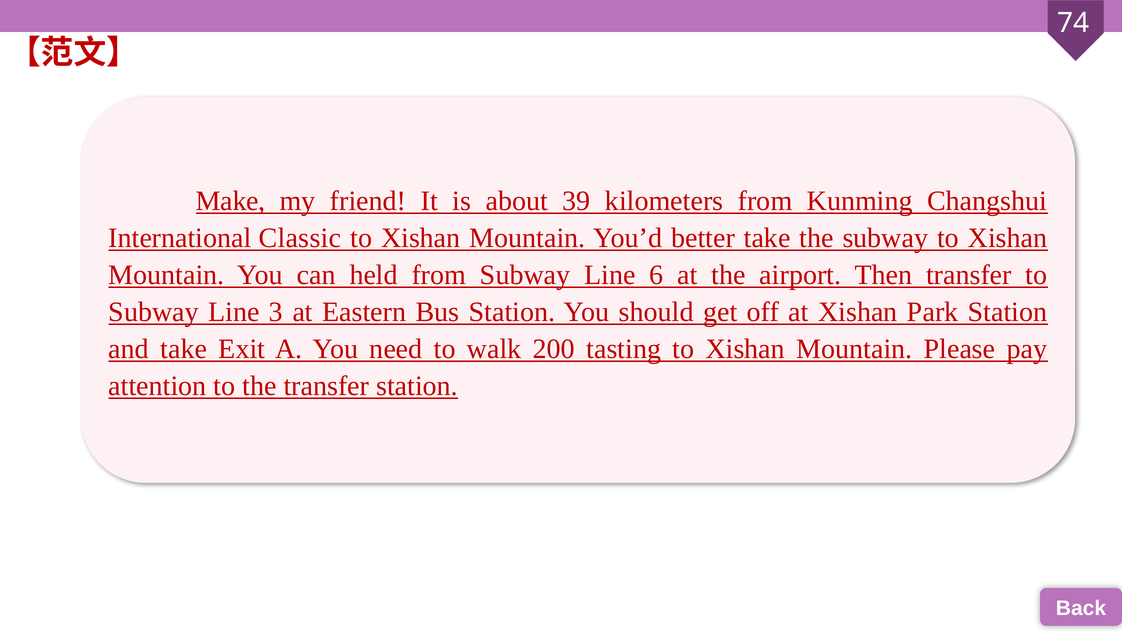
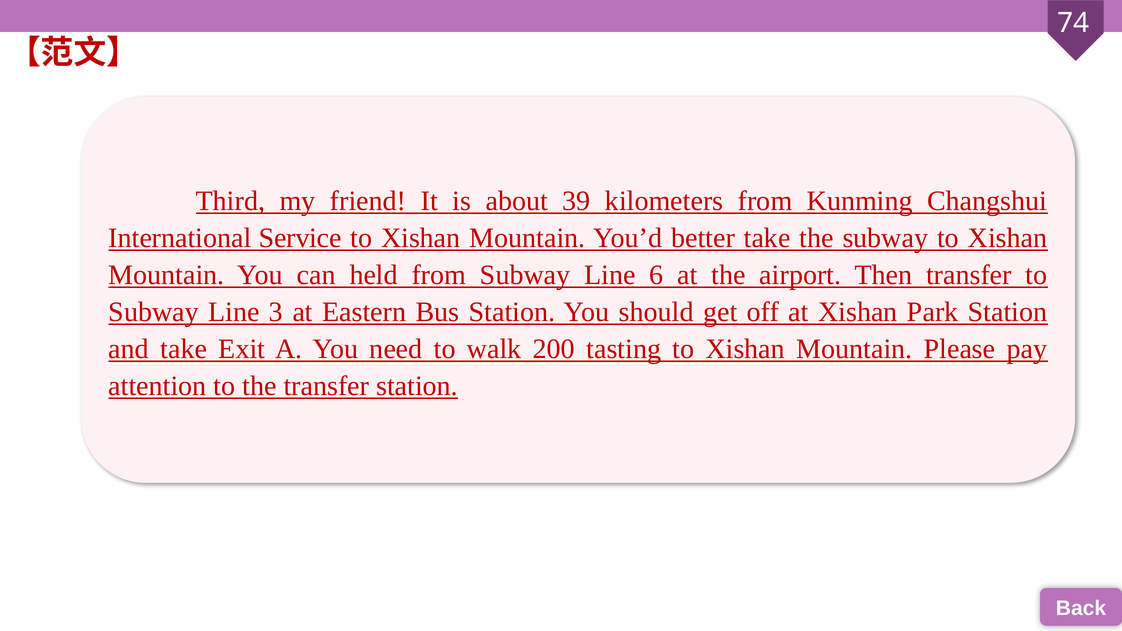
Make: Make -> Third (230, 201)
Classic: Classic -> Service (300, 238)
